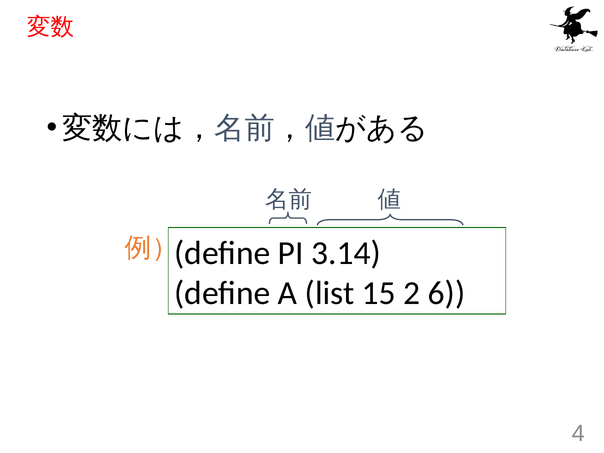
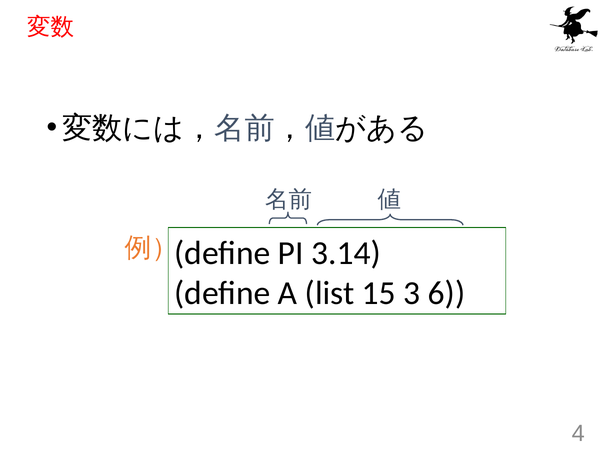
2: 2 -> 3 (412, 293)
